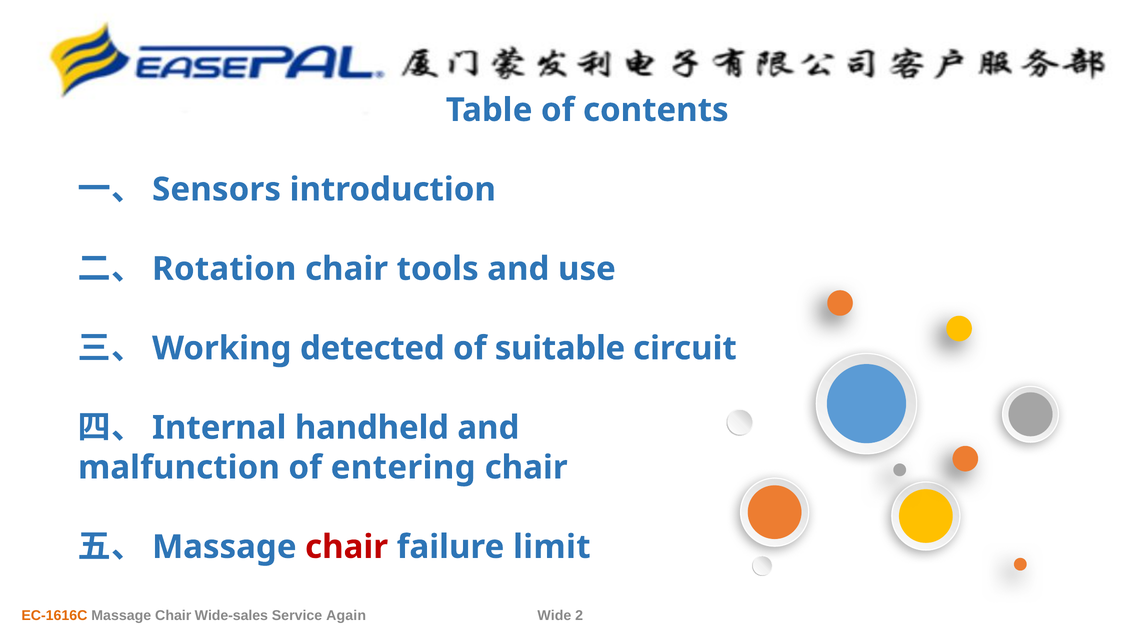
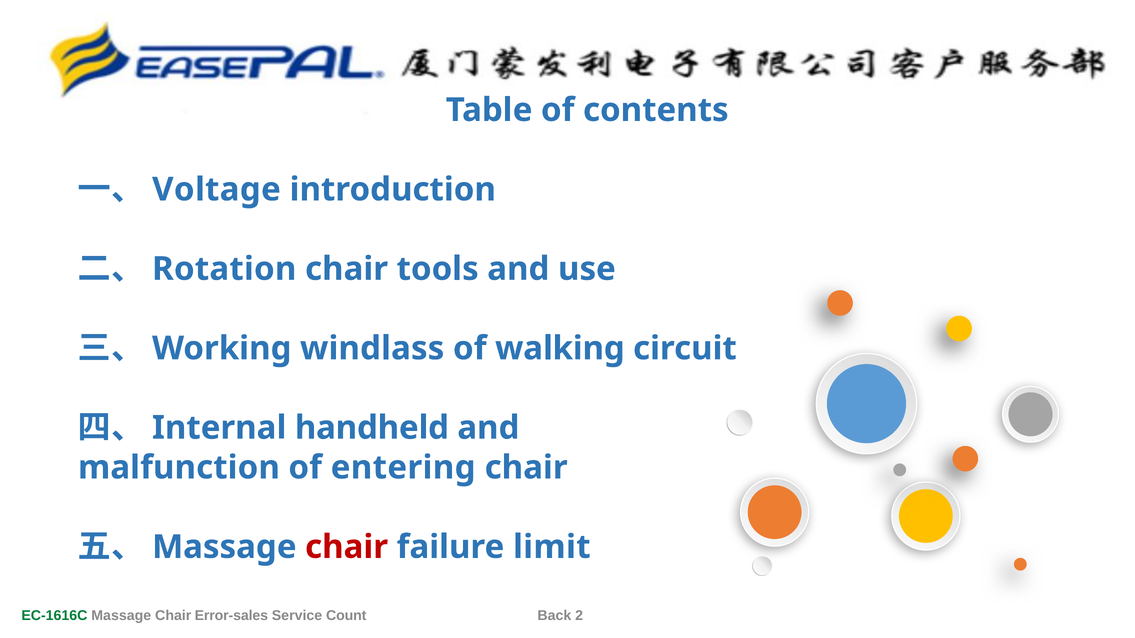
Sensors: Sensors -> Voltage (216, 190)
detected: detected -> windlass (372, 349)
suitable: suitable -> walking (560, 349)
EC-1616C colour: orange -> green (54, 616)
Wide-sales: Wide-sales -> Error-sales (231, 616)
Again: Again -> Count (346, 616)
Wide: Wide -> Back (554, 616)
